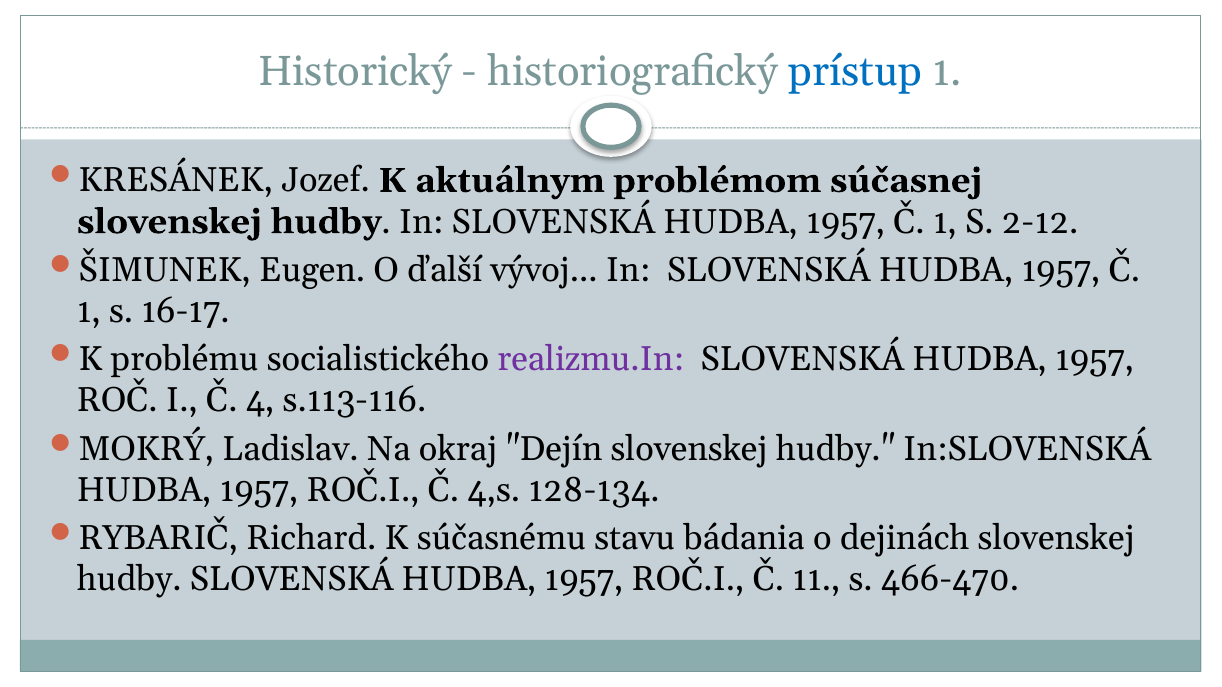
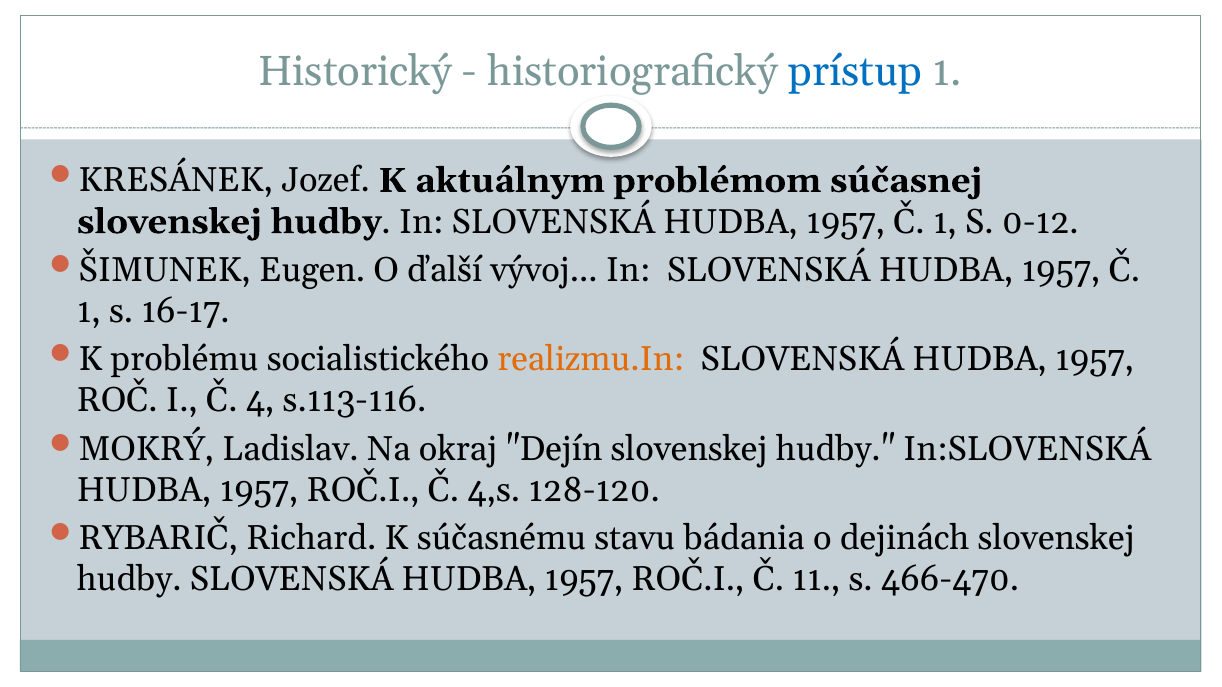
2-12: 2-12 -> 0-12 (1040, 222)
realizmu.In colour: purple -> orange (591, 360)
128-134: 128-134 -> 128-120 (594, 490)
